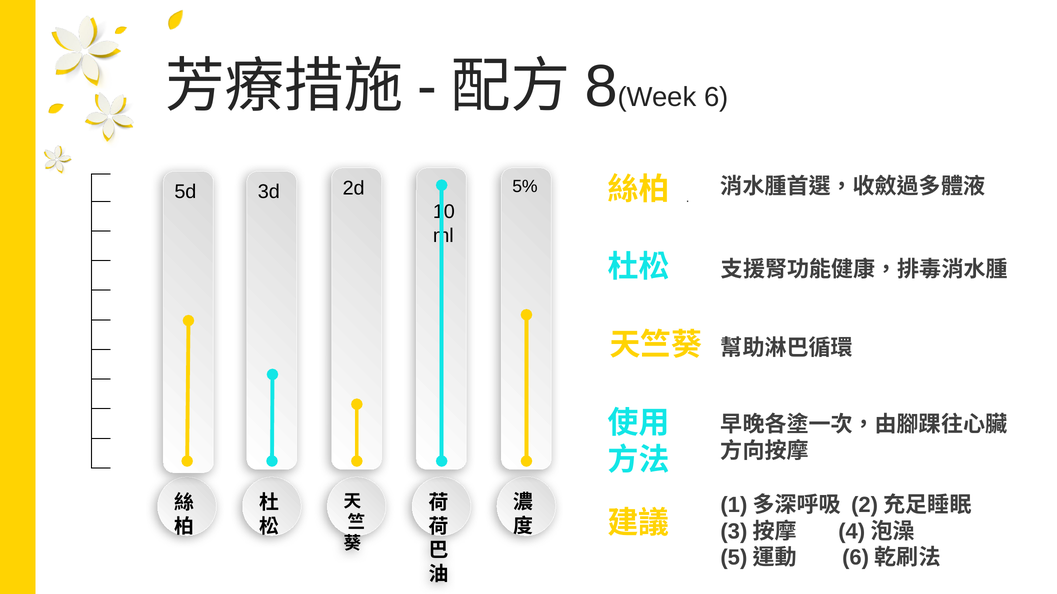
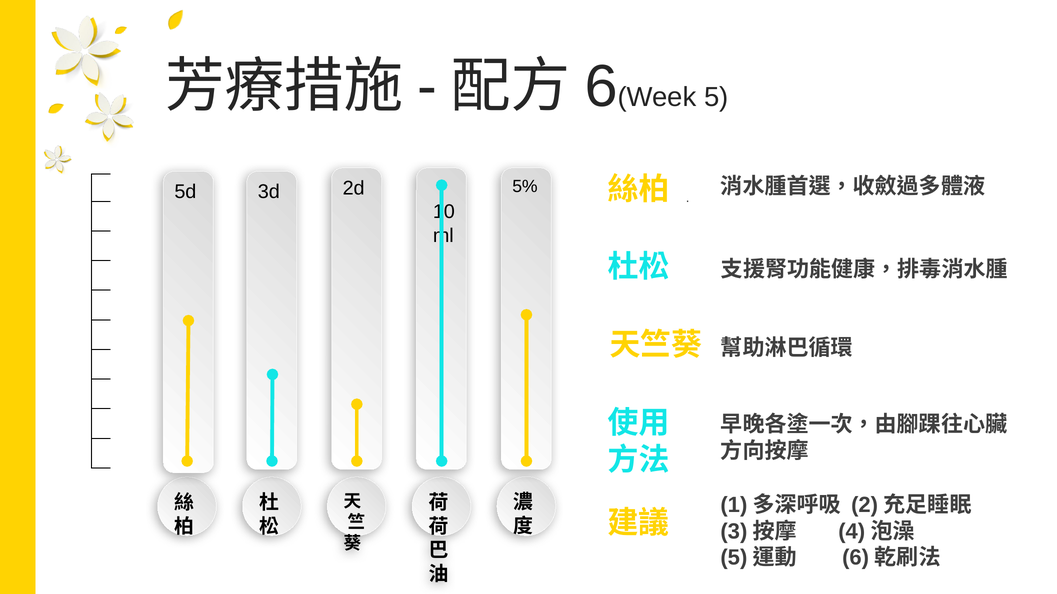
8: 8 -> 6 (601, 87)
6: 6 -> 5 (716, 97)
